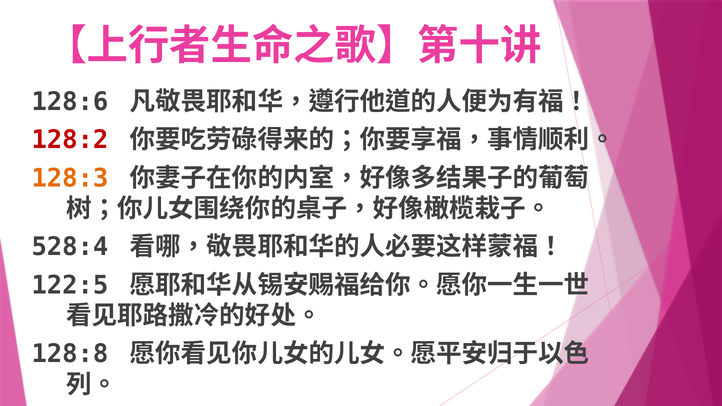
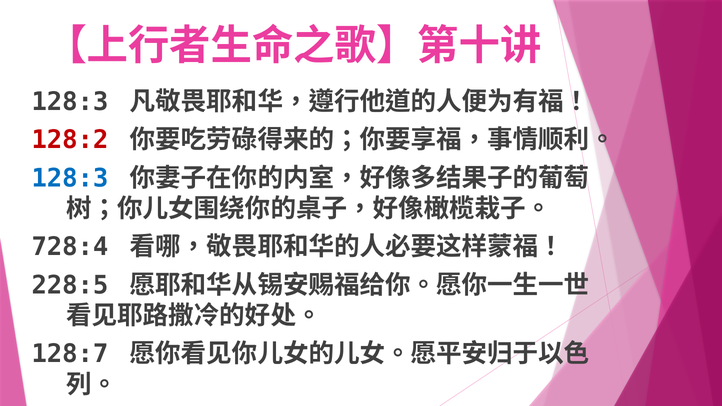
128:6: 128:6 -> 128:3 (70, 102)
128:3 colour: orange -> blue (70, 178)
528:4: 528:4 -> 728:4 (70, 247)
122:5: 122:5 -> 228:5 (70, 285)
128:8: 128:8 -> 128:7 (70, 354)
